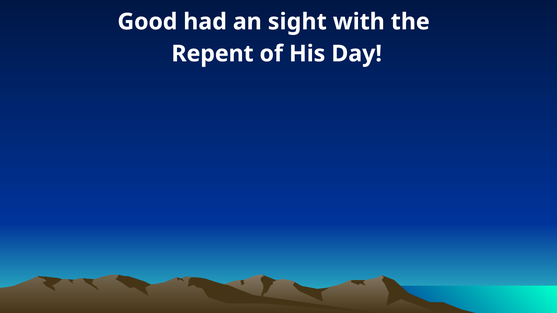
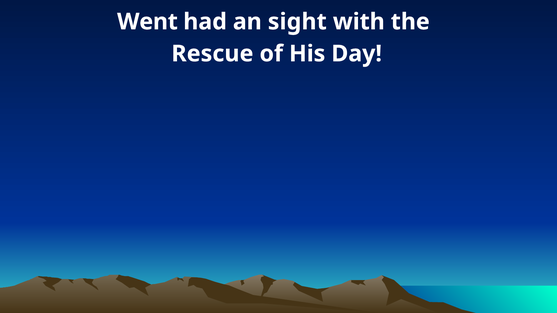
Good: Good -> Went (147, 22)
Repent: Repent -> Rescue (212, 54)
